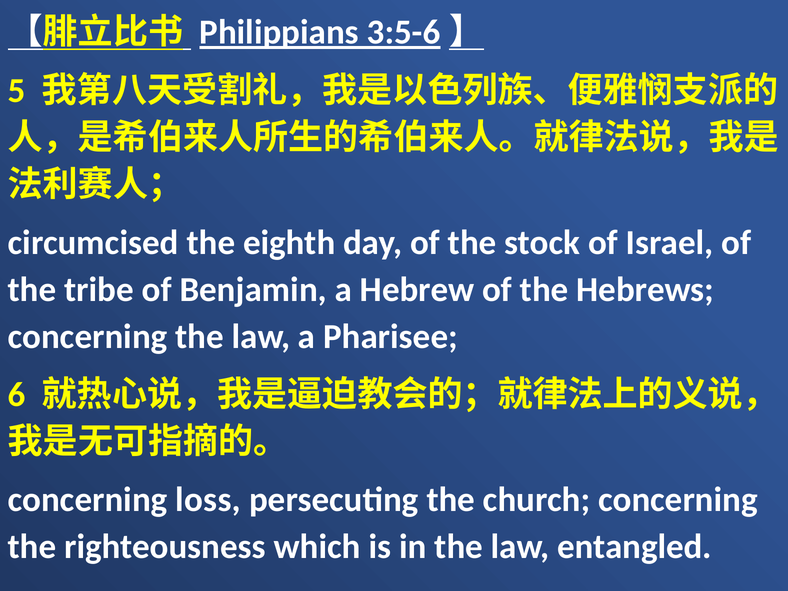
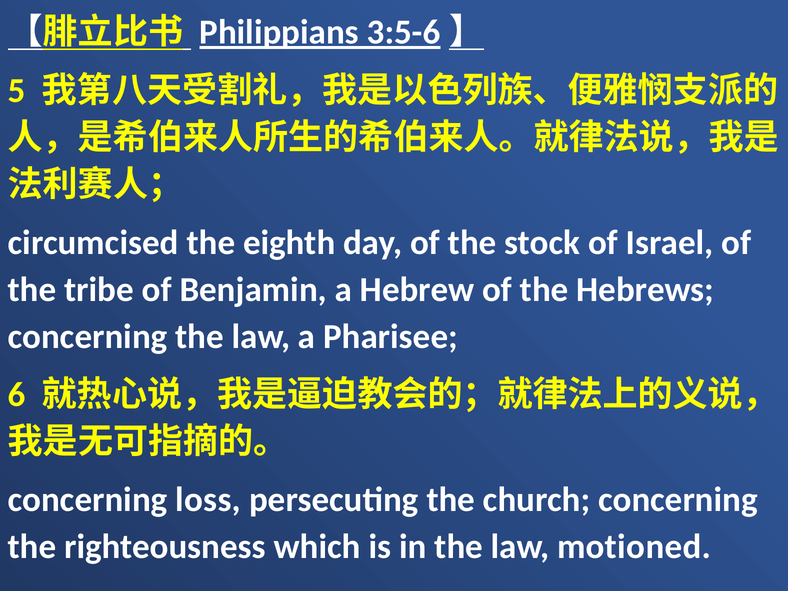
entangled: entangled -> motioned (634, 547)
